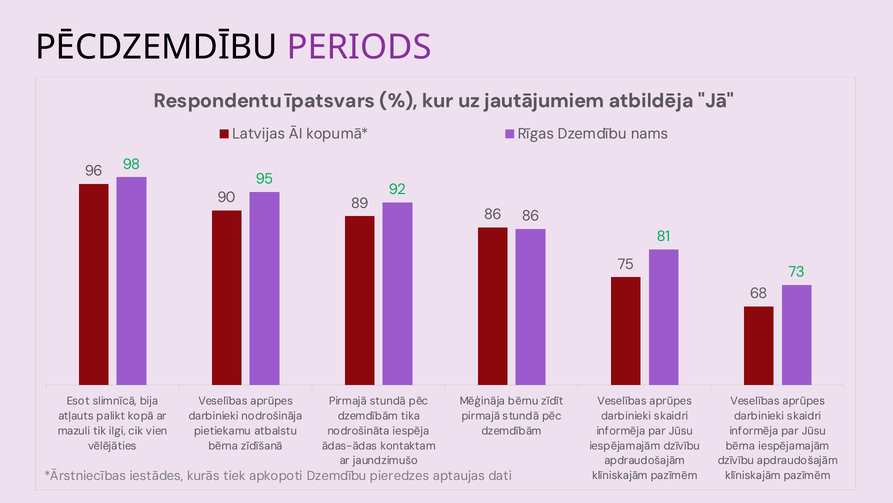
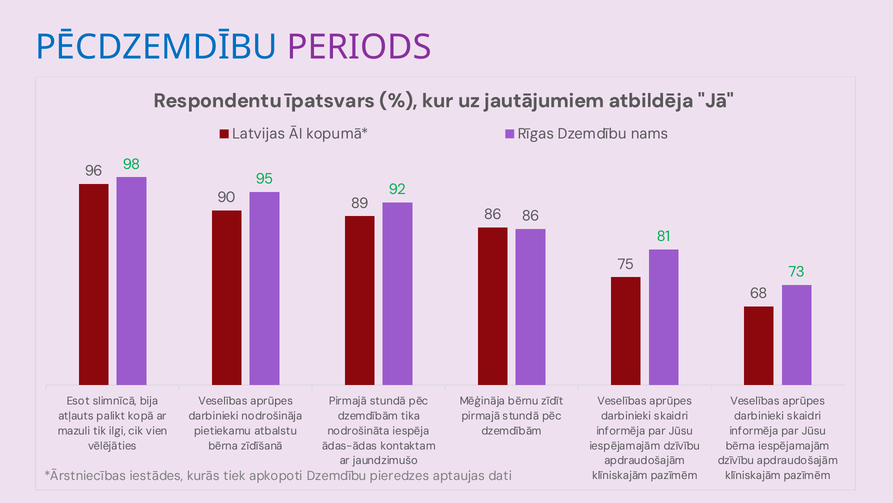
PĒCDZEMDĪBU colour: black -> blue (156, 47)
